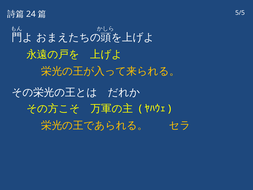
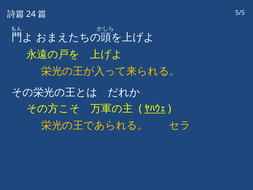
ﾔﾊｳｪ underline: none -> present (155, 108)
